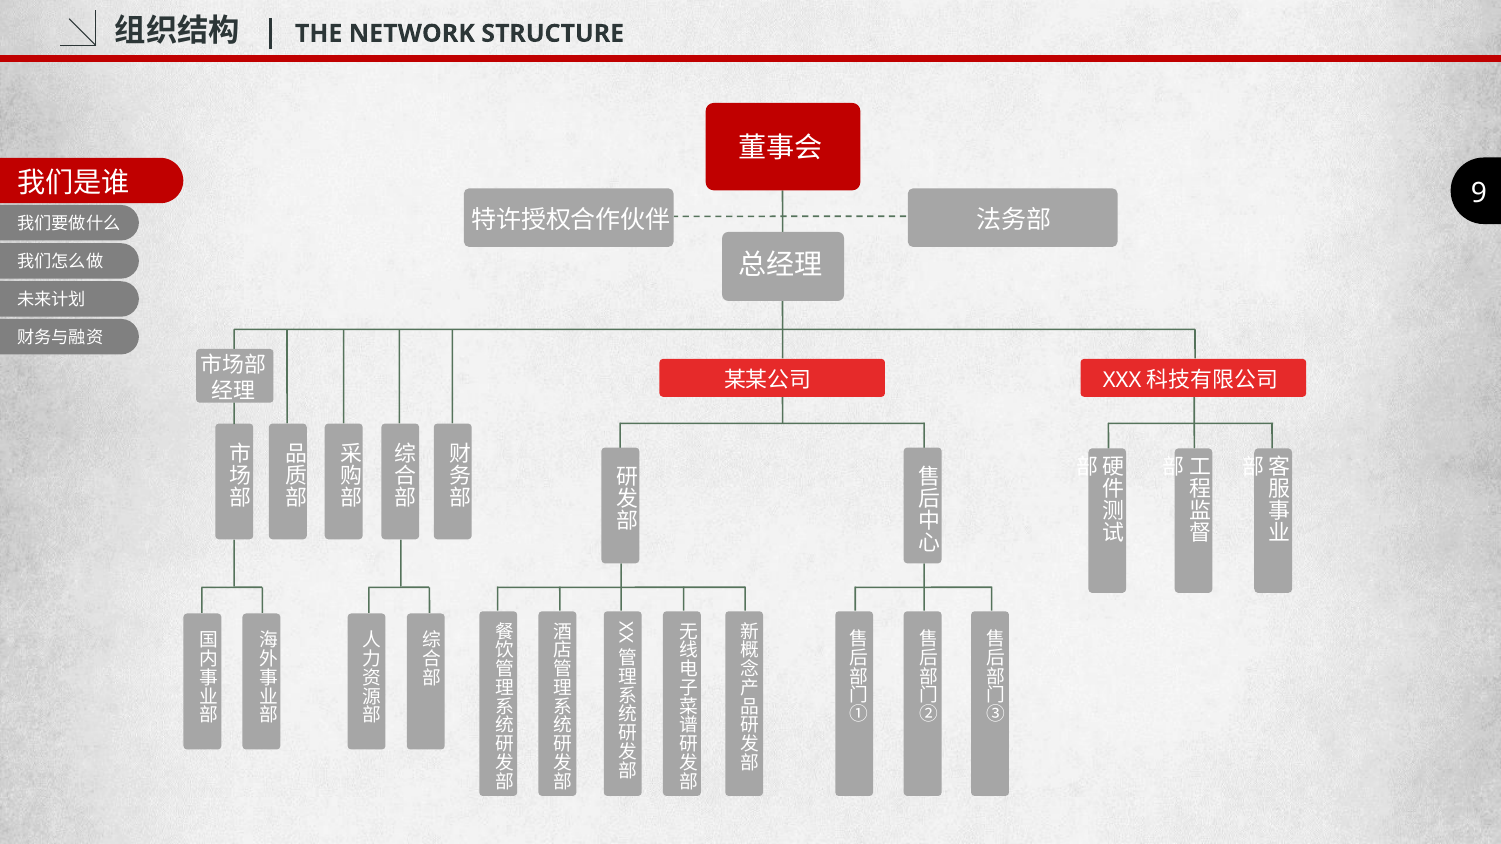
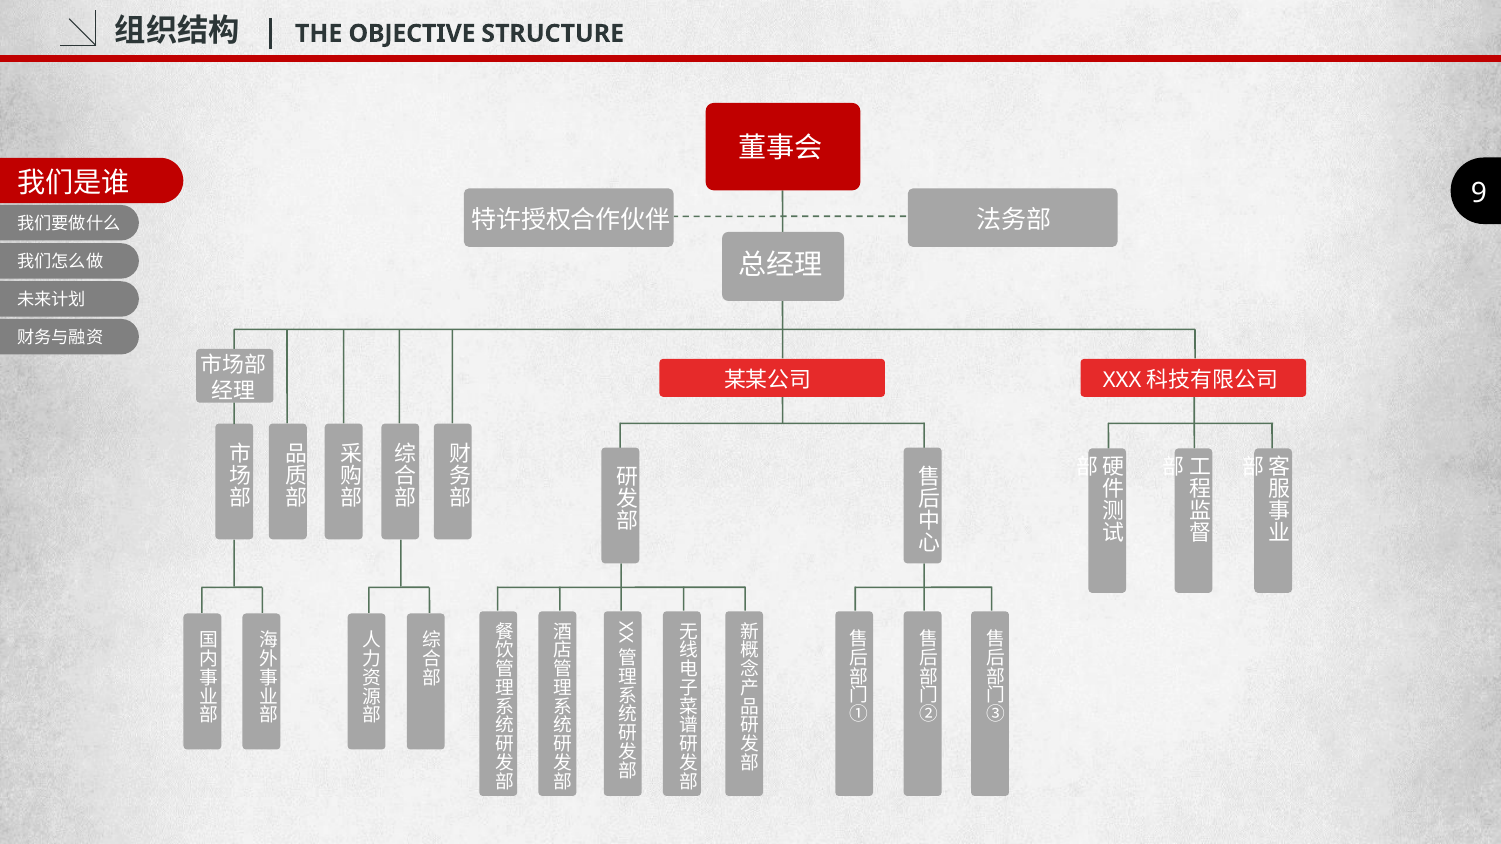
NETWORK: NETWORK -> OBJECTIVE (412, 34)
